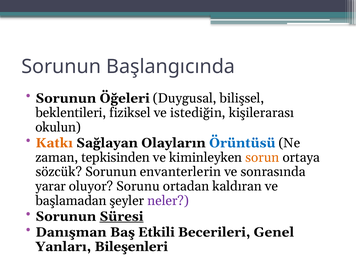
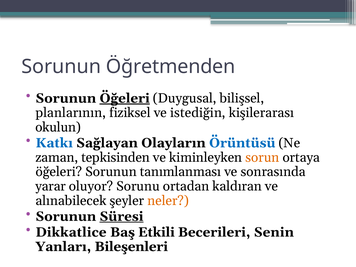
Başlangıcında: Başlangıcında -> Öğretmenden (171, 67)
Öğeleri underline: none -> present (125, 98)
beklentileri: beklentileri -> planlarının (71, 113)
Katkı colour: orange -> blue (54, 143)
sözcük: sözcük -> öğeleri (59, 172)
envanterlerin: envanterlerin -> tanımlanması (180, 172)
başlamadan: başlamadan -> alınabilecek (71, 201)
neler colour: purple -> orange (168, 201)
Danışman: Danışman -> Dikkatlice (71, 232)
Genel: Genel -> Senin (274, 232)
